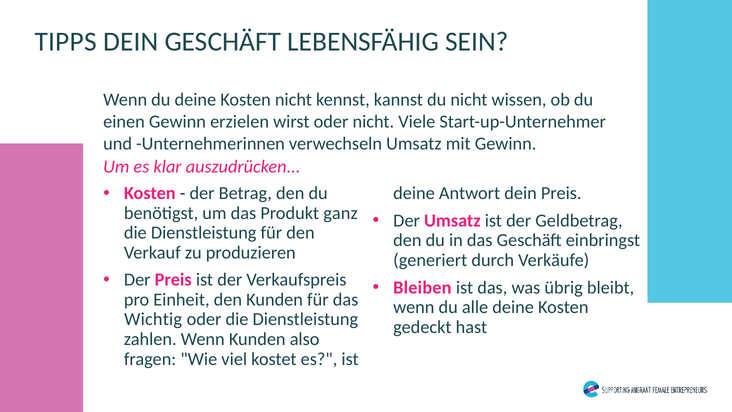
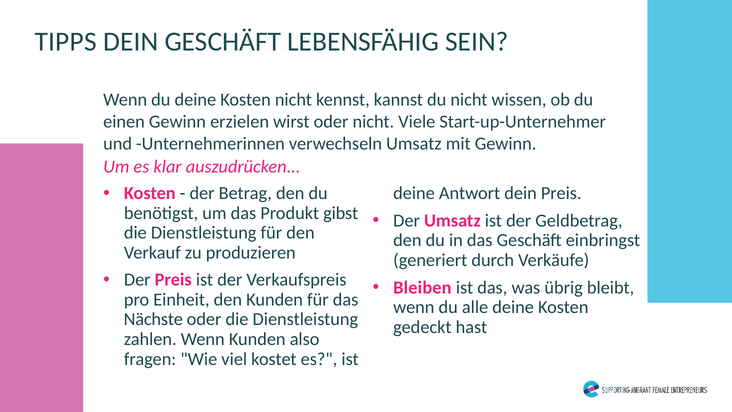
ganz: ganz -> gibst (341, 213)
Wichtig: Wichtig -> Nächste (153, 319)
